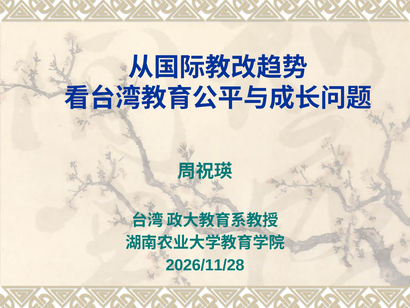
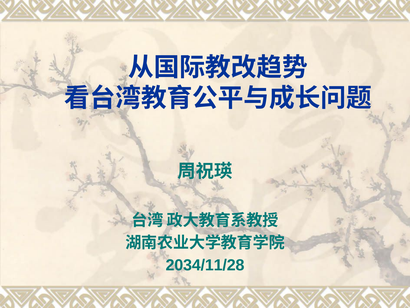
2026/11/28: 2026/11/28 -> 2034/11/28 (205, 265)
